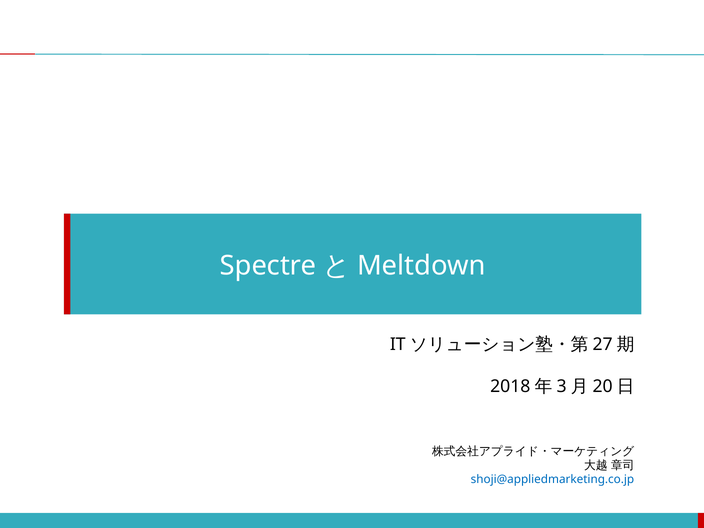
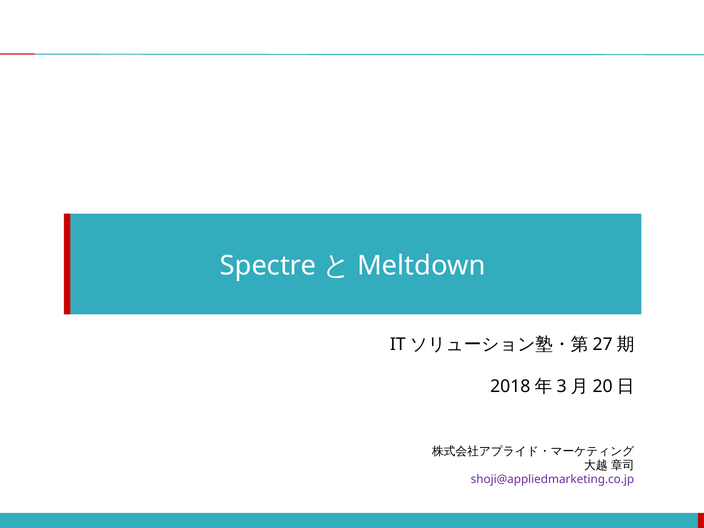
shoji@appliedmarketing.co.jp colour: blue -> purple (552, 479)
